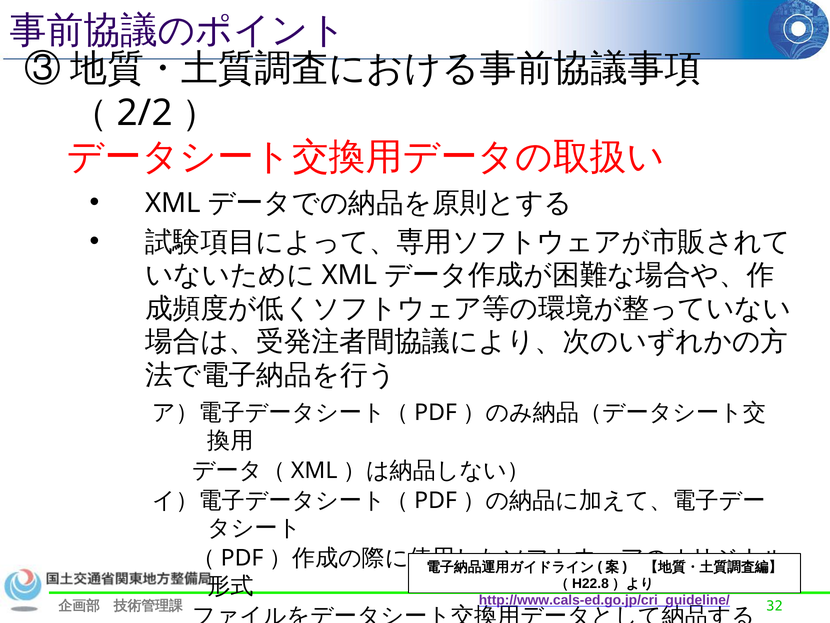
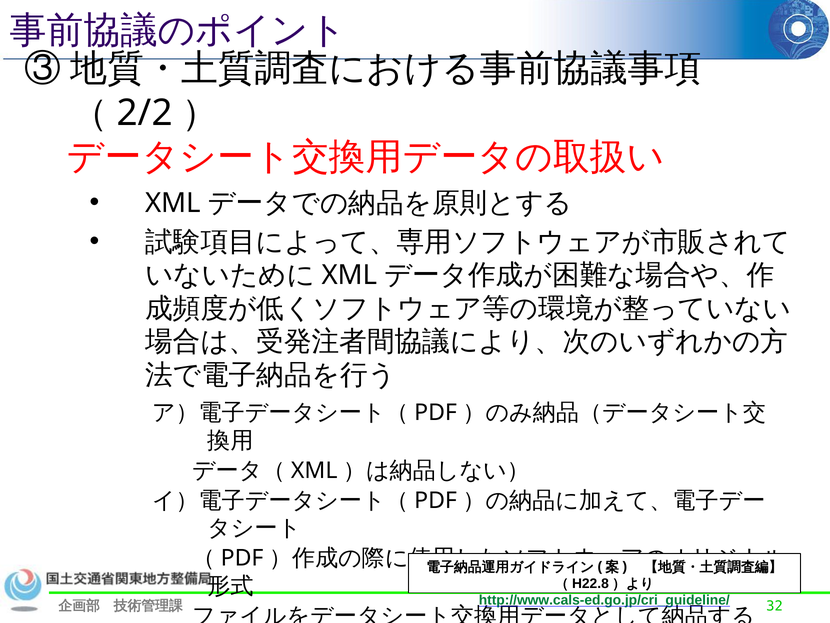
http://www.cals-ed.go.jp/cri_guideline/ colour: purple -> green (604, 600)
